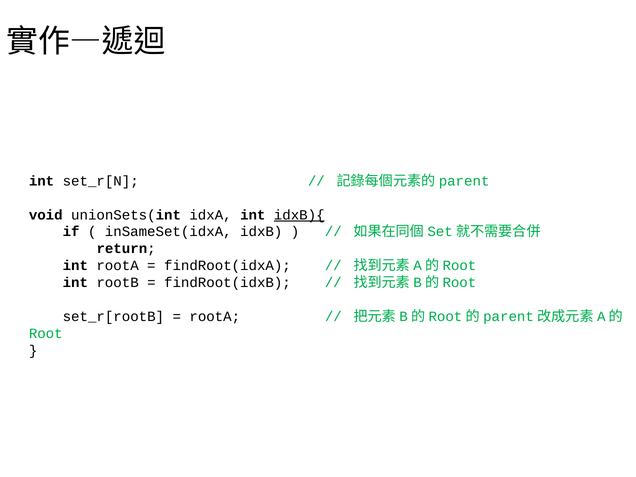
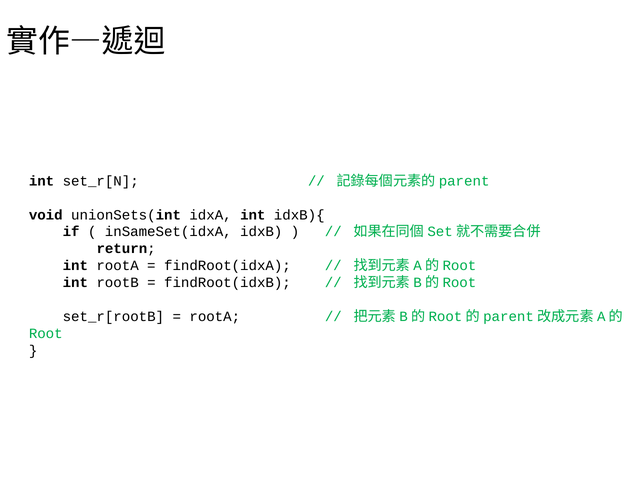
idxB){ underline: present -> none (299, 215)
